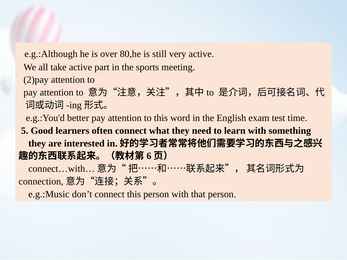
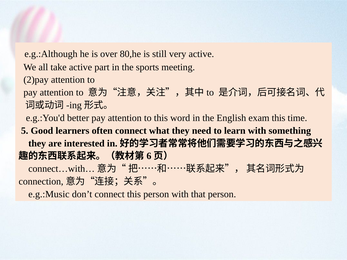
exam test: test -> this (279, 118)
